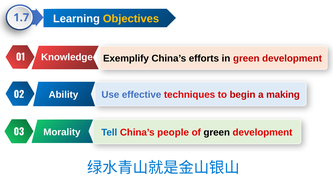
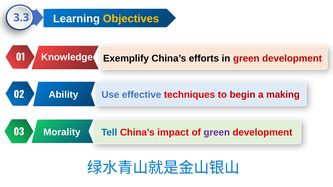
1.7: 1.7 -> 3.3 (21, 18)
people: people -> impact (173, 133)
green colour: black -> purple (217, 133)
